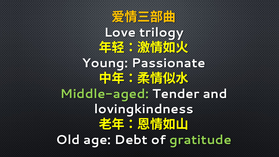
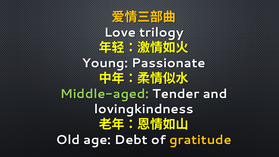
gratitude colour: light green -> yellow (200, 140)
